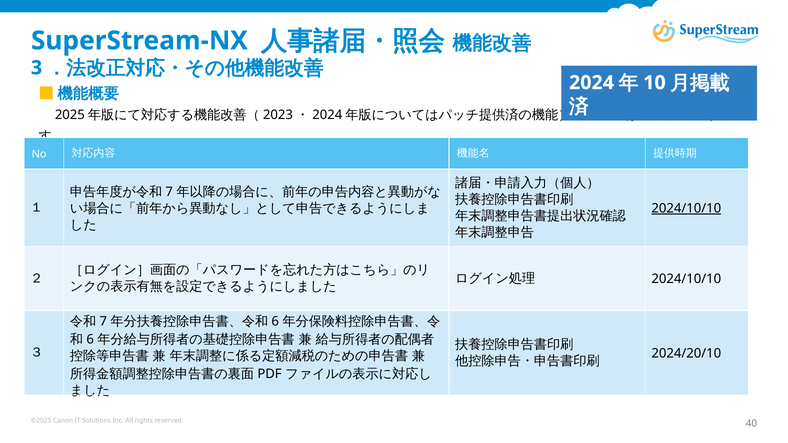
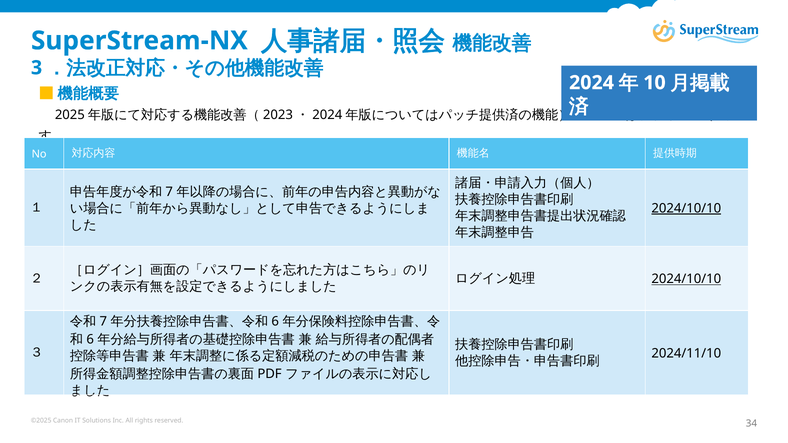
2024/10/10 underline: none -> present (686, 279)
2024/20/10: 2024/20/10 -> 2024/11/10 (686, 354)
40: 40 -> 34 (751, 424)
